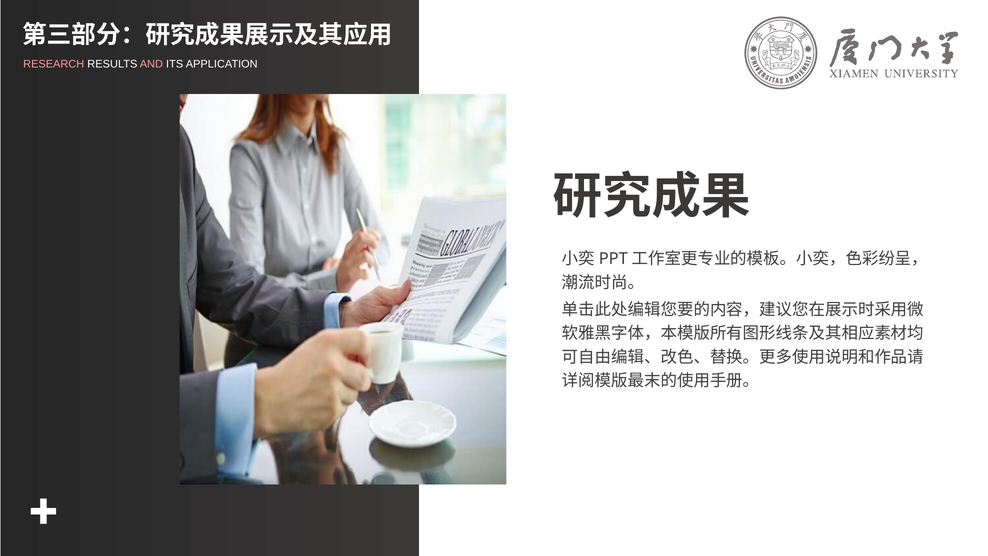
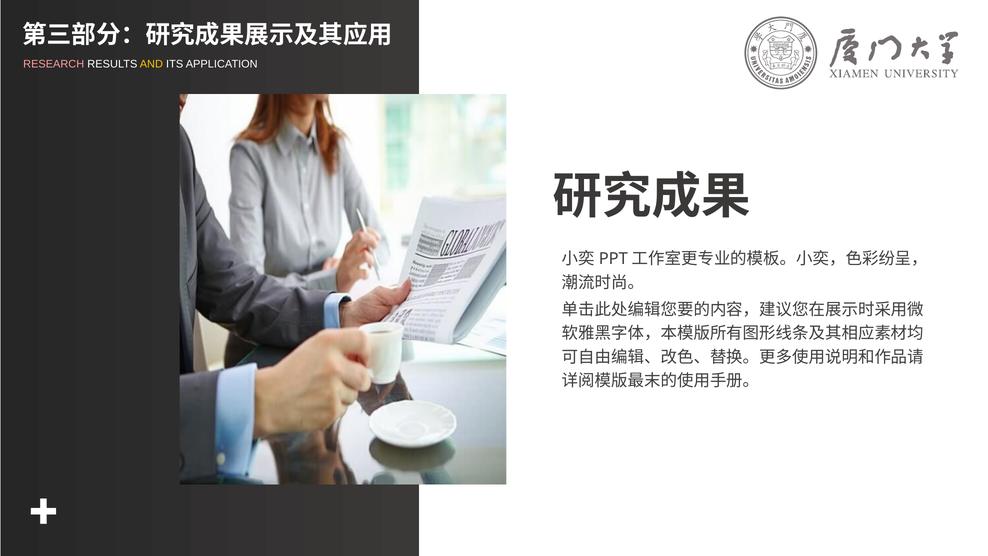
AND colour: pink -> yellow (151, 64)
